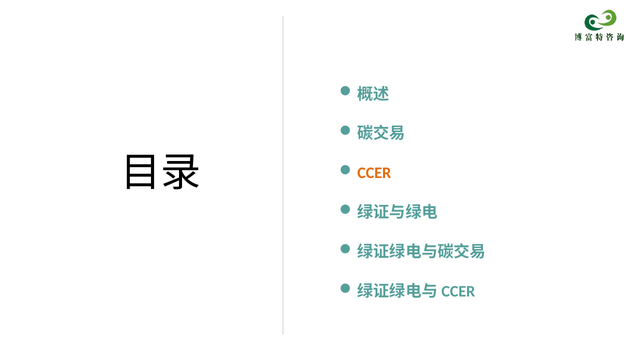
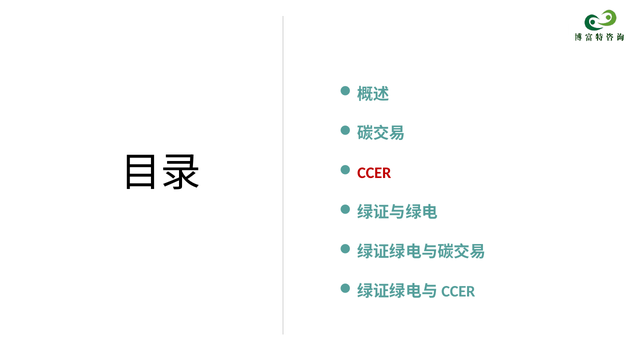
CCER colour: orange -> red (374, 173)
